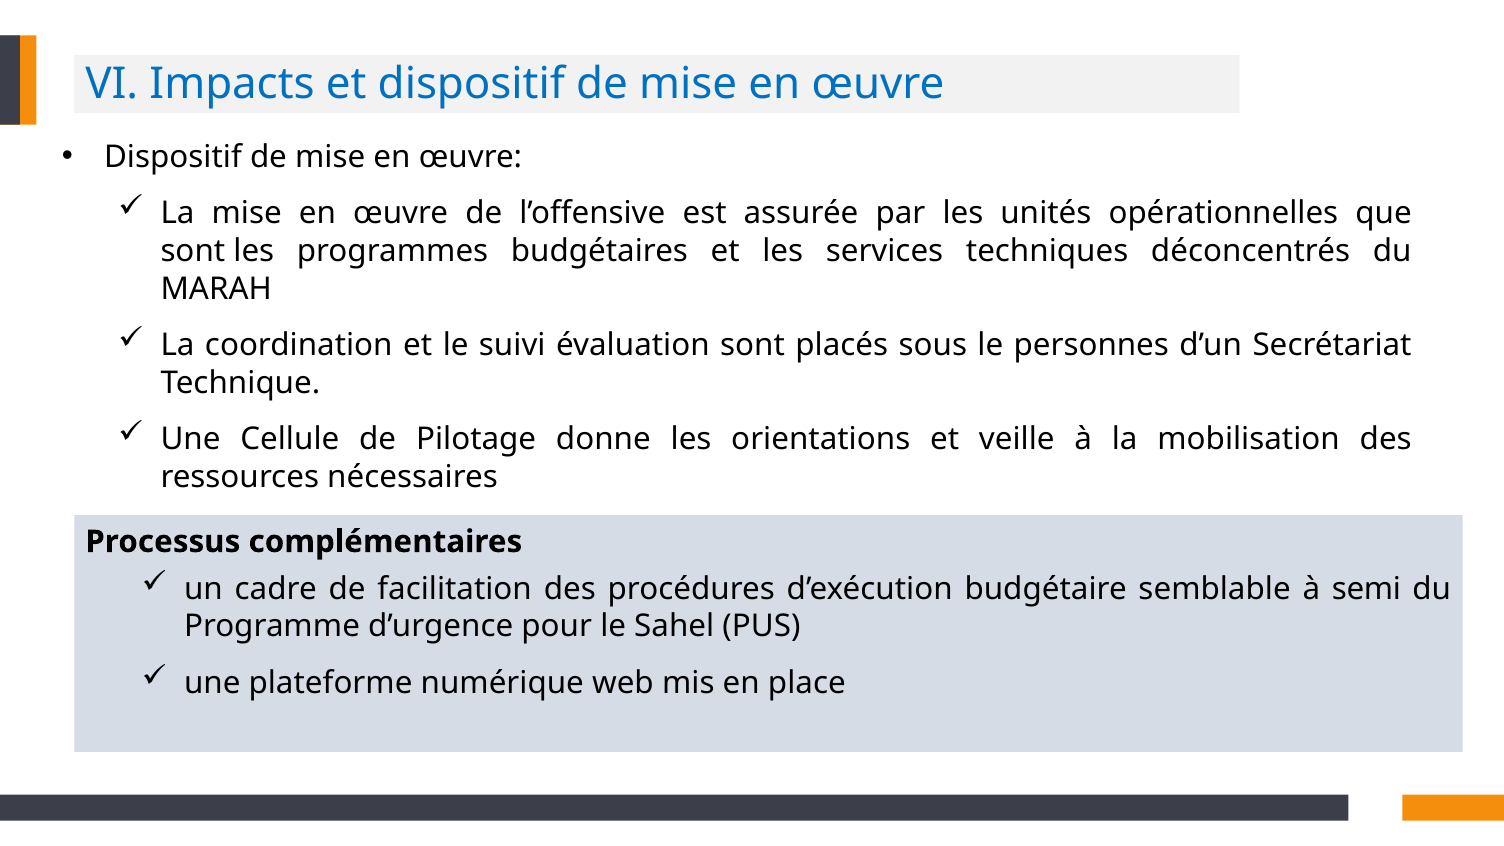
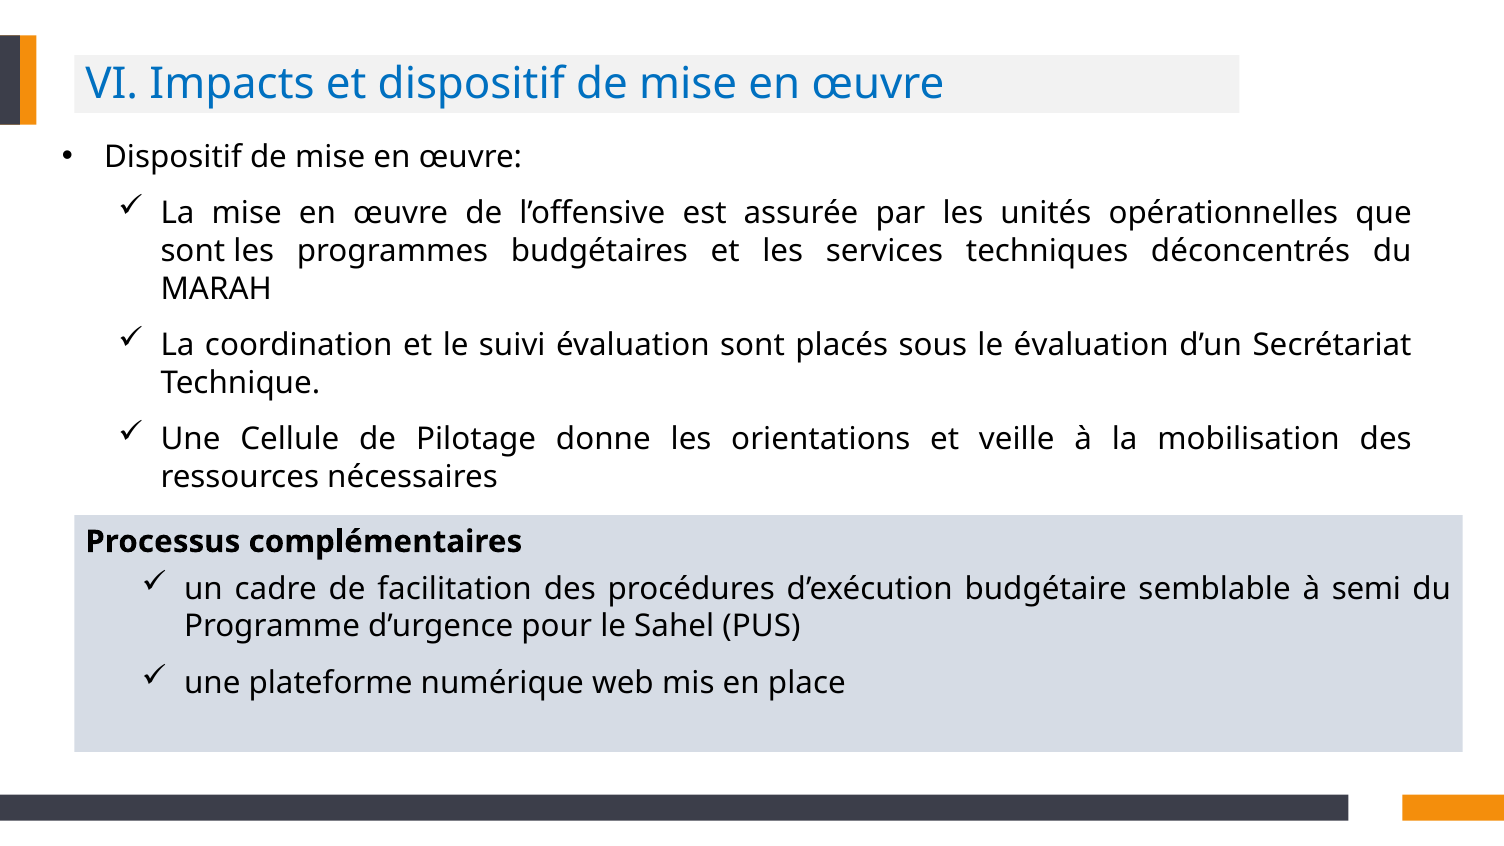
le personnes: personnes -> évaluation (1091, 345)
